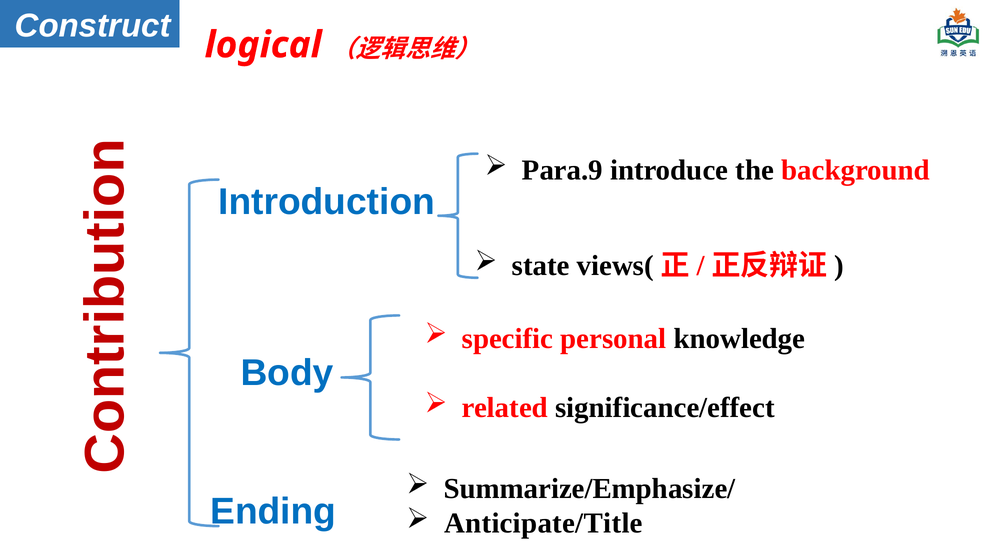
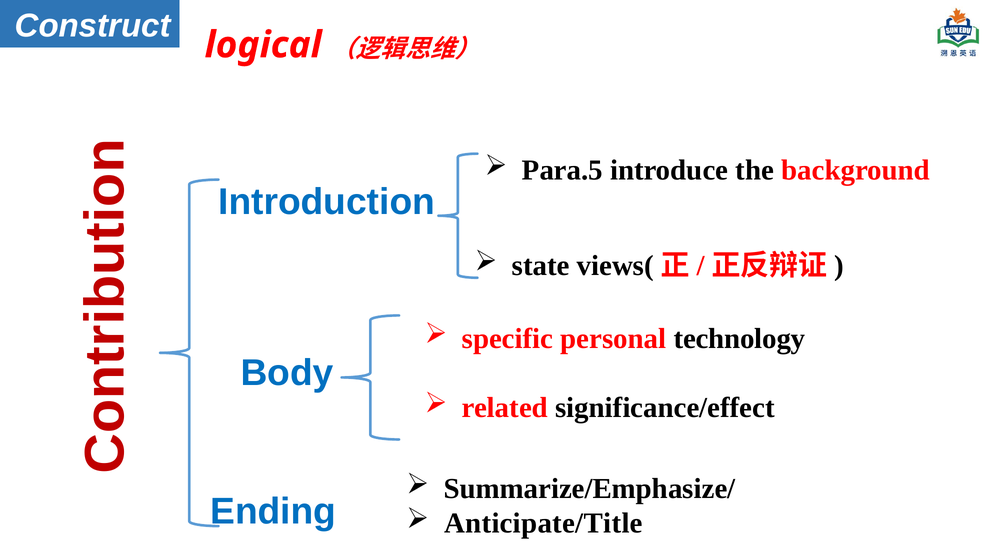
Para.9: Para.9 -> Para.5 (562, 170)
knowledge: knowledge -> technology (740, 338)
